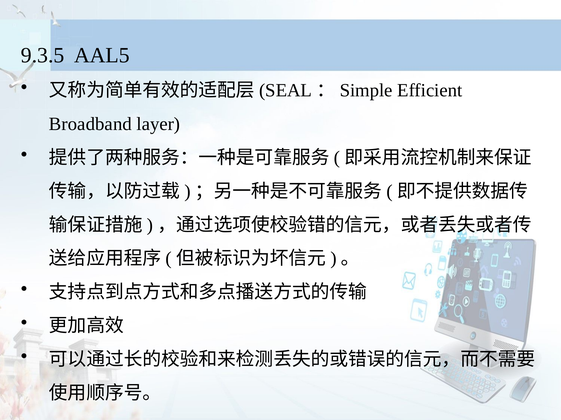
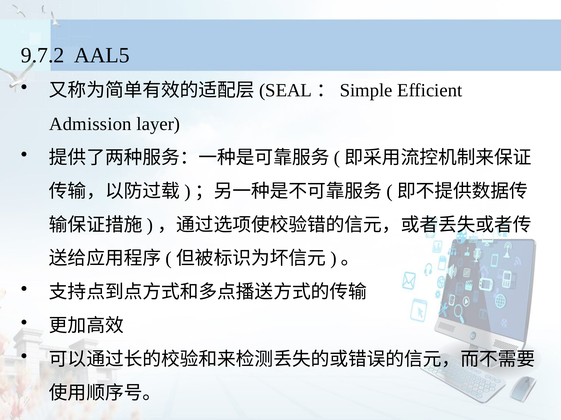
9.3.5: 9.3.5 -> 9.7.2 (43, 55)
Broadband: Broadband -> Admission (90, 124)
